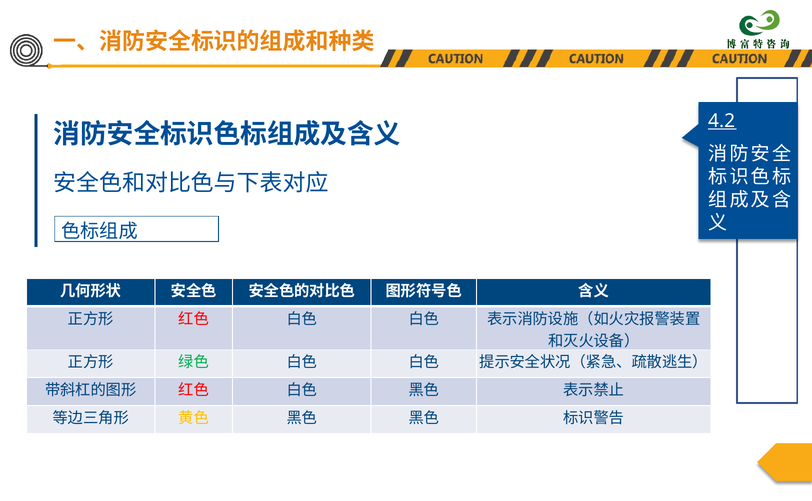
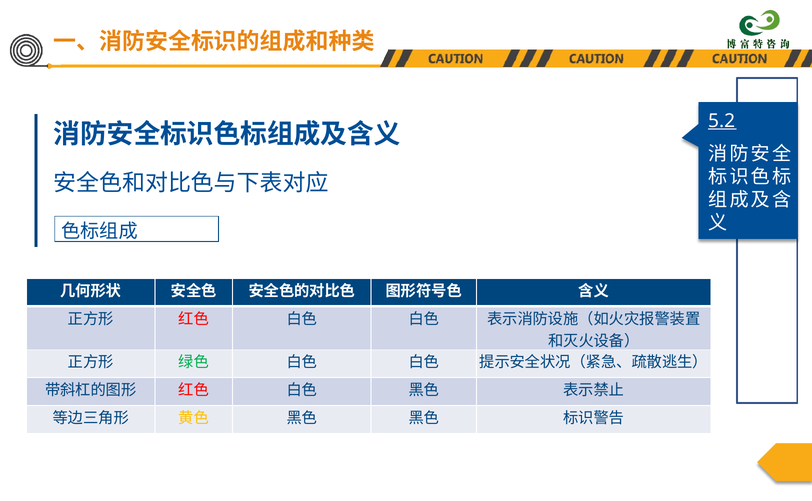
4.2: 4.2 -> 5.2 (722, 121)
